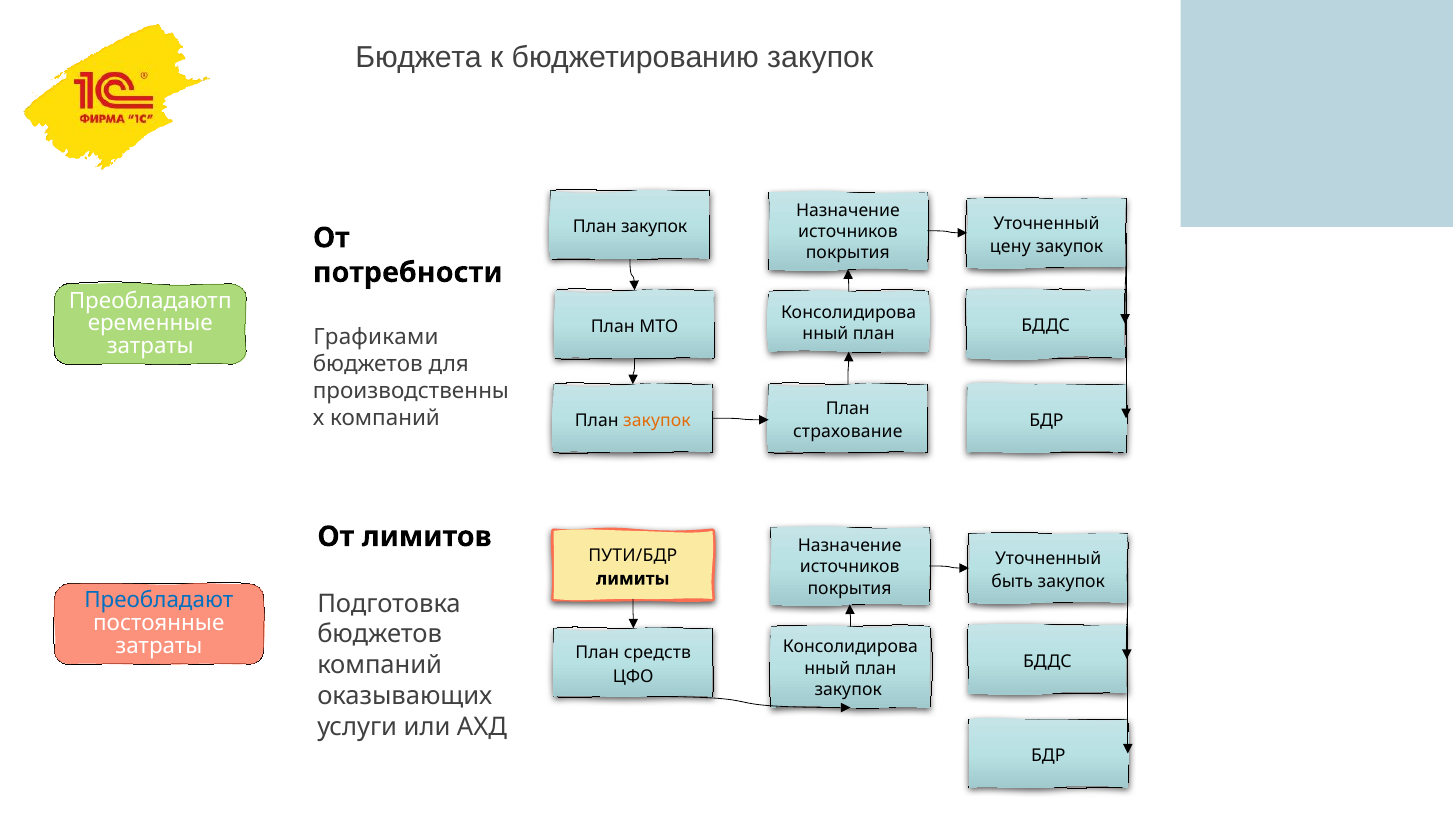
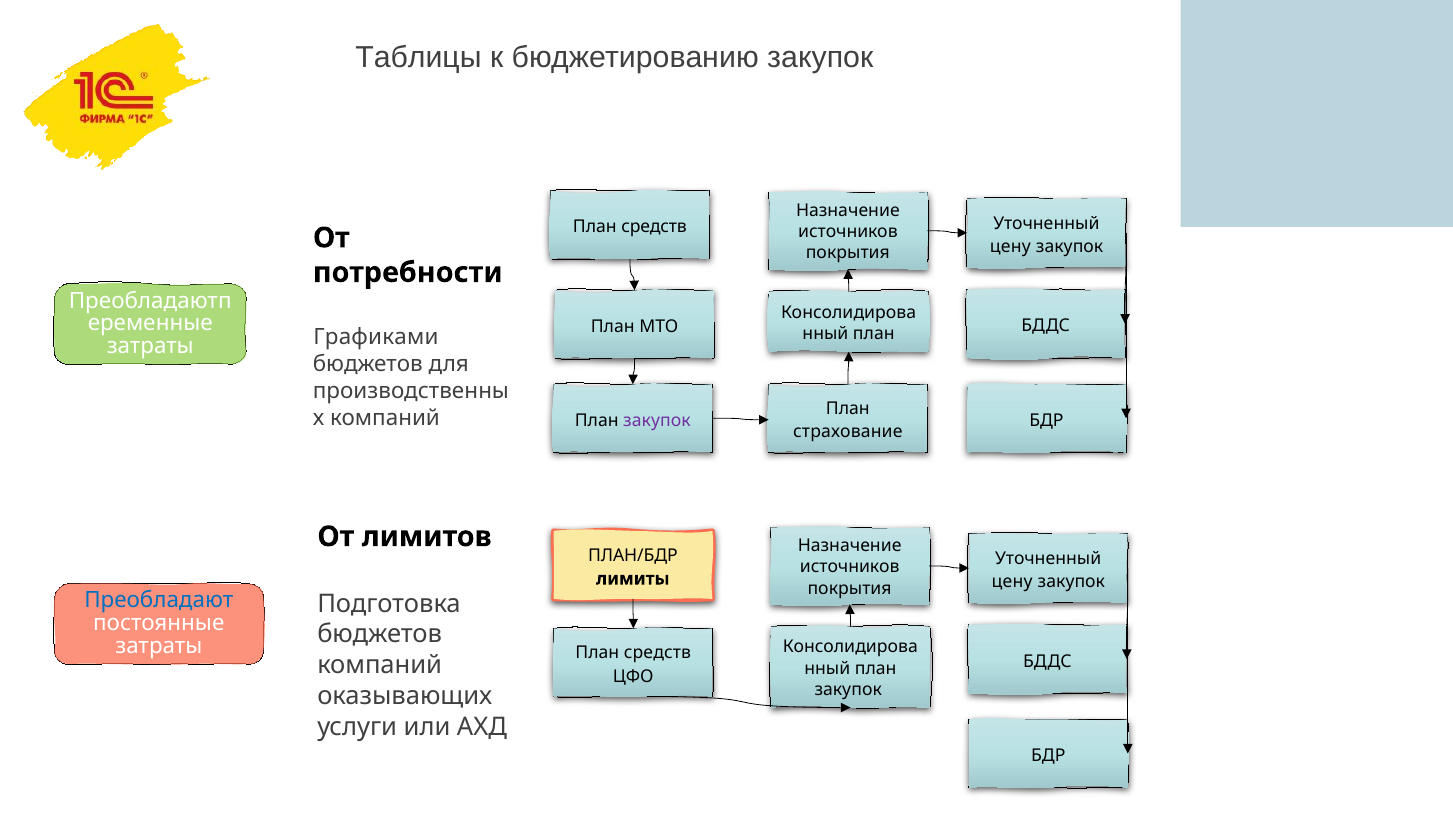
Бюджета: Бюджета -> Таблицы (418, 58)
закупок: закупок -> средств (654, 227)
закупок colour: orange -> purple (657, 421)
ПУТИ/БДР: ПУТИ/БДР -> ПЛАН/БДР (633, 556)
быть: быть -> цену (1012, 582)
